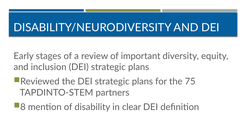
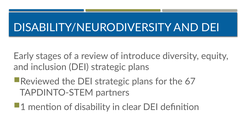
important: important -> introduce (141, 56)
75: 75 -> 67 (190, 82)
8: 8 -> 1 (23, 107)
